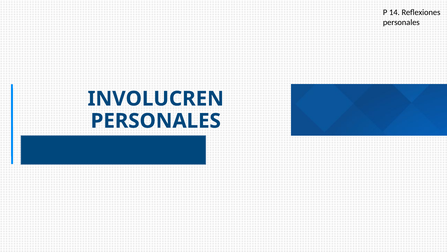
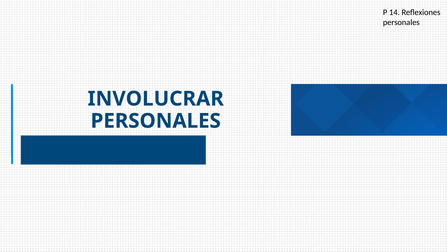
INVOLUCREN: INVOLUCREN -> INVOLUCRAR (156, 99)
